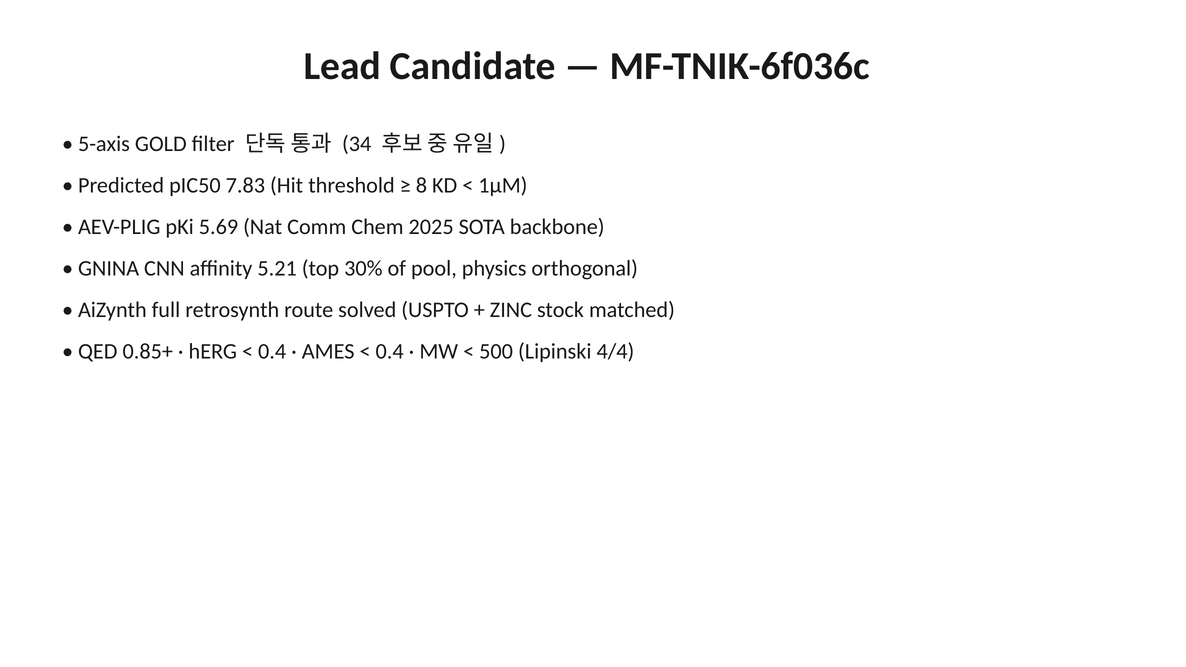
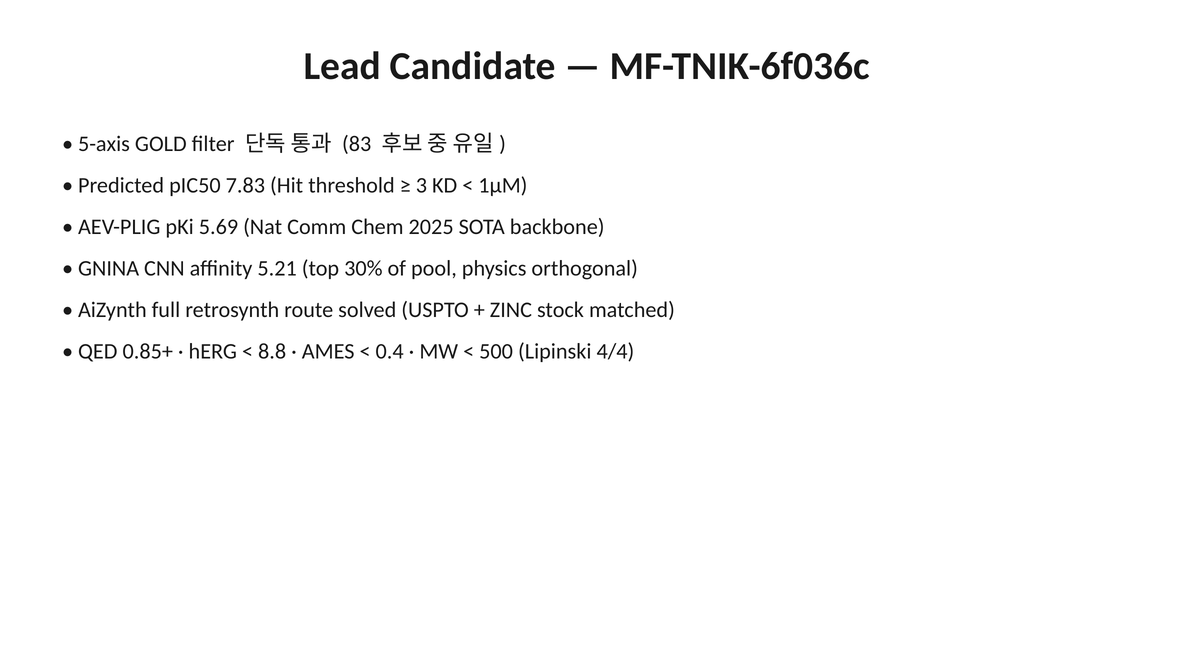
34: 34 -> 83 (357, 144)
8: 8 -> 3 (421, 185)
0.4: 0.4 -> 8.8 (272, 351)
